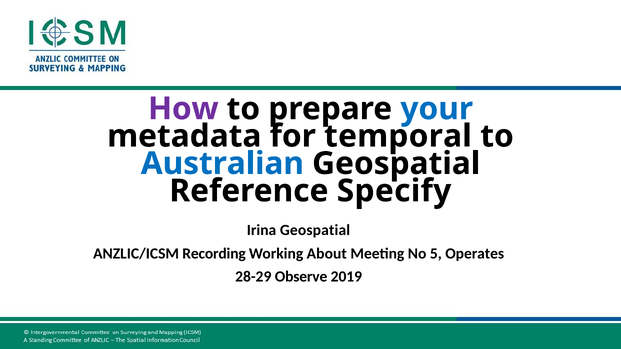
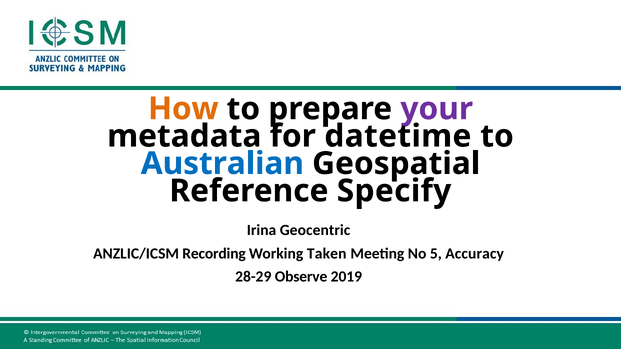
How colour: purple -> orange (183, 109)
your colour: blue -> purple (437, 109)
temporal: temporal -> datetime (398, 136)
Irina Geospatial: Geospatial -> Geocentric (315, 230)
About: About -> Taken (327, 254)
Operates: Operates -> Accuracy (475, 254)
